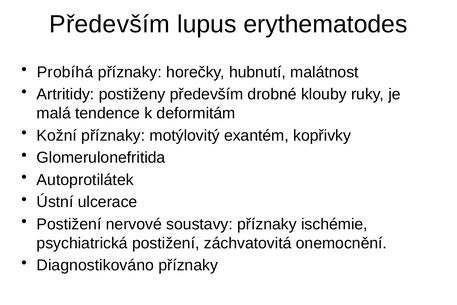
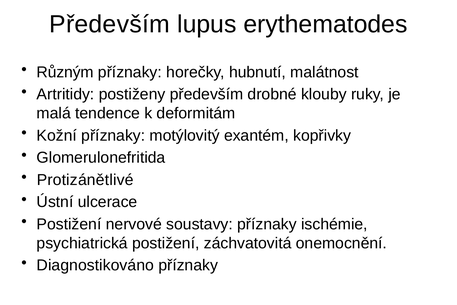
Probíhá: Probíhá -> Různým (65, 72)
Autoprotilátek: Autoprotilátek -> Protizánětlivé (85, 180)
